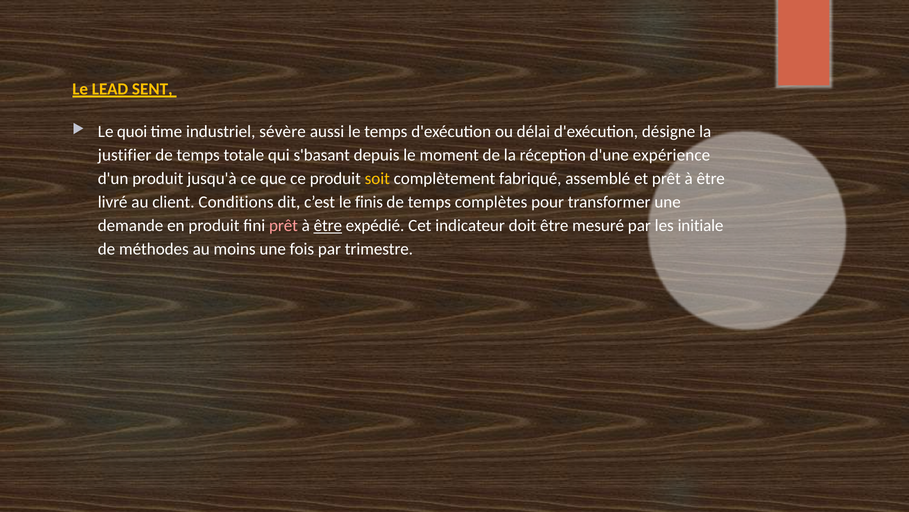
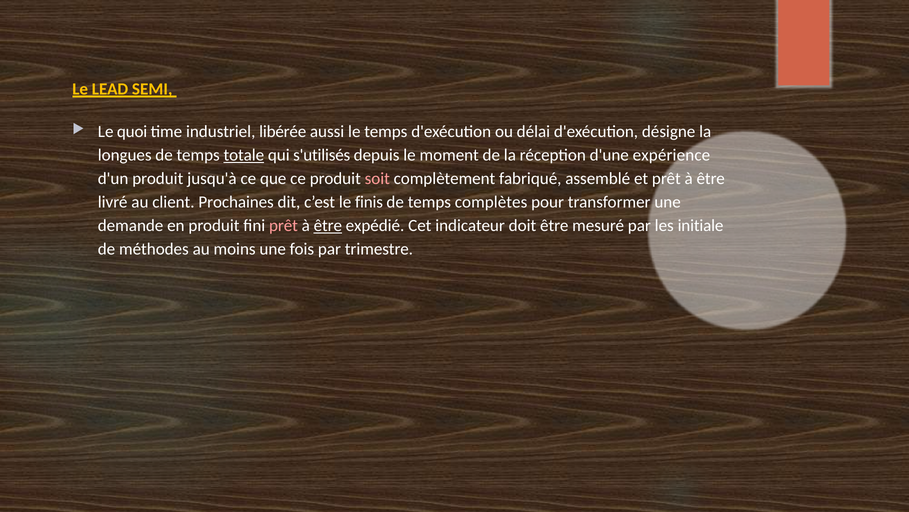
SENT: SENT -> SEMI (152, 89)
sévère: sévère -> libérée (283, 131)
justifier: justifier -> longues (125, 155)
totale underline: none -> present (244, 155)
s'basant: s'basant -> s'utilisés (322, 155)
soit colour: yellow -> pink (377, 178)
Conditions: Conditions -> Prochaines (236, 202)
